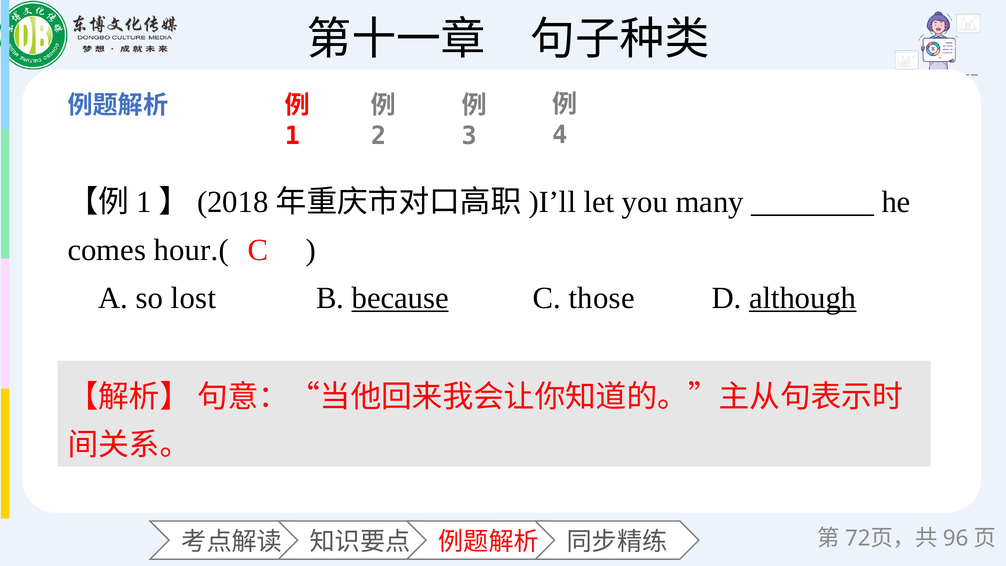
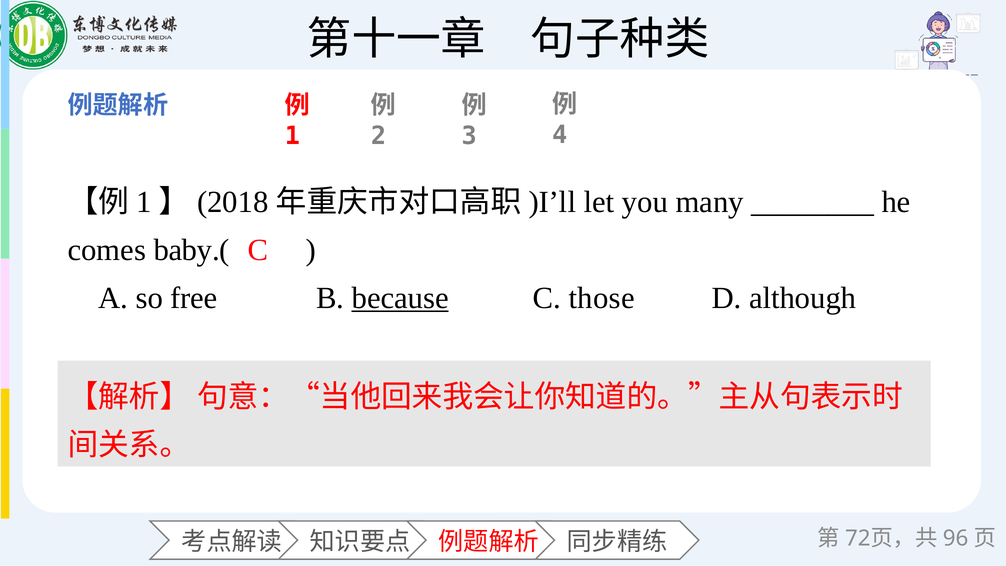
hour.(: hour.( -> baby.( (192, 250)
lost: lost -> free (194, 298)
although underline: present -> none (803, 298)
